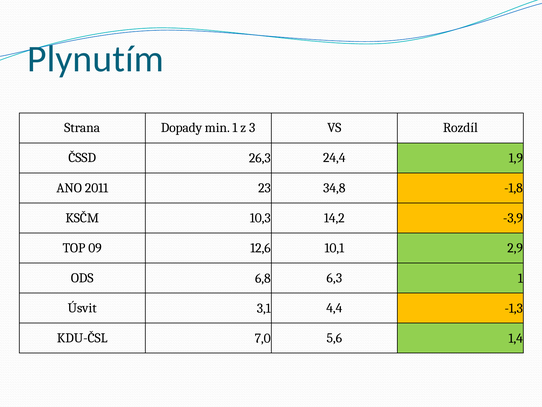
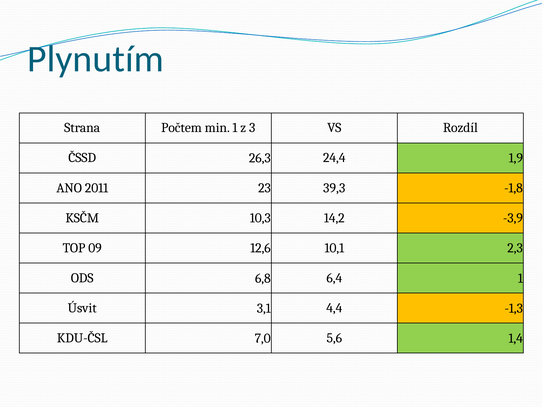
Dopady: Dopady -> Počtem (181, 128)
34,8: 34,8 -> 39,3 (334, 188)
2,9: 2,9 -> 2,3 (515, 248)
6,3: 6,3 -> 6,4 (334, 278)
